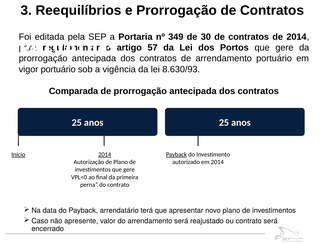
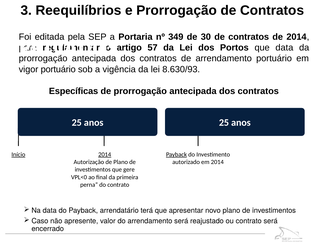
Portos que gere: gere -> data (284, 48)
Comparada: Comparada -> Específicas (74, 91)
